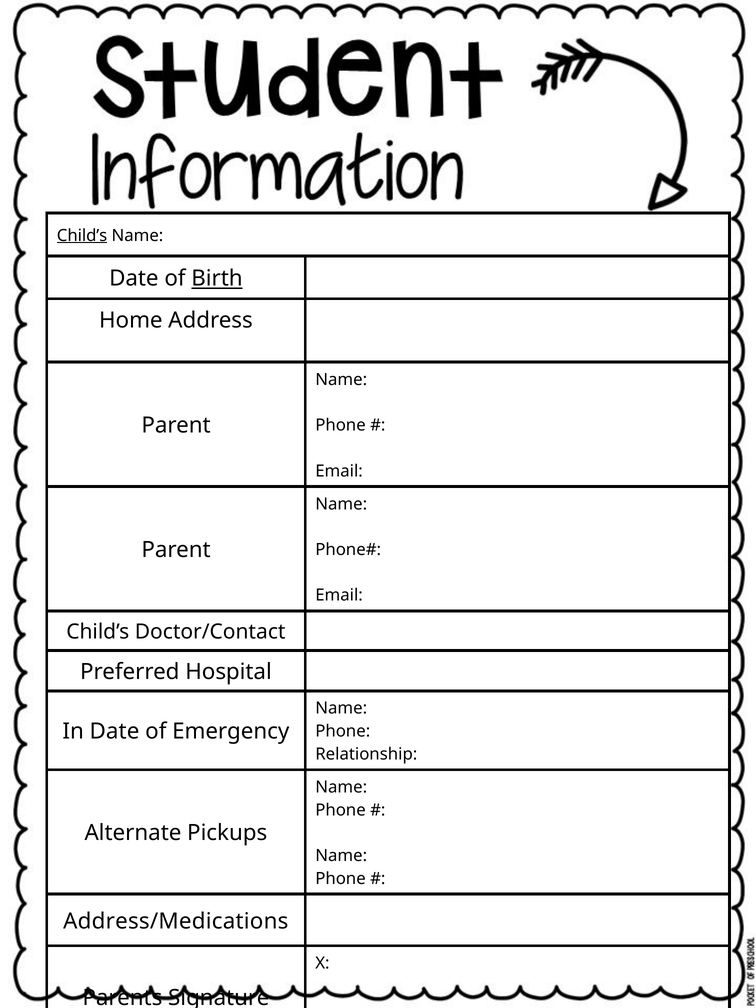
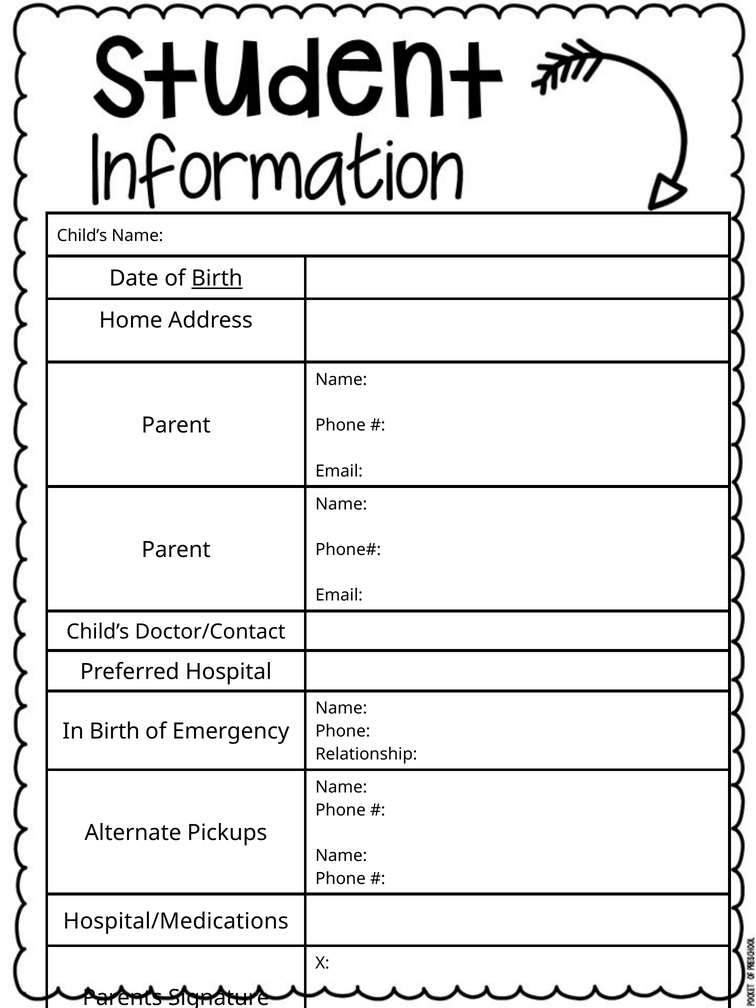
Child’s underline: present -> none (82, 235)
In Date: Date -> Birth (115, 732)
Address/Medications: Address/Medications -> Hospital/Medications (176, 921)
